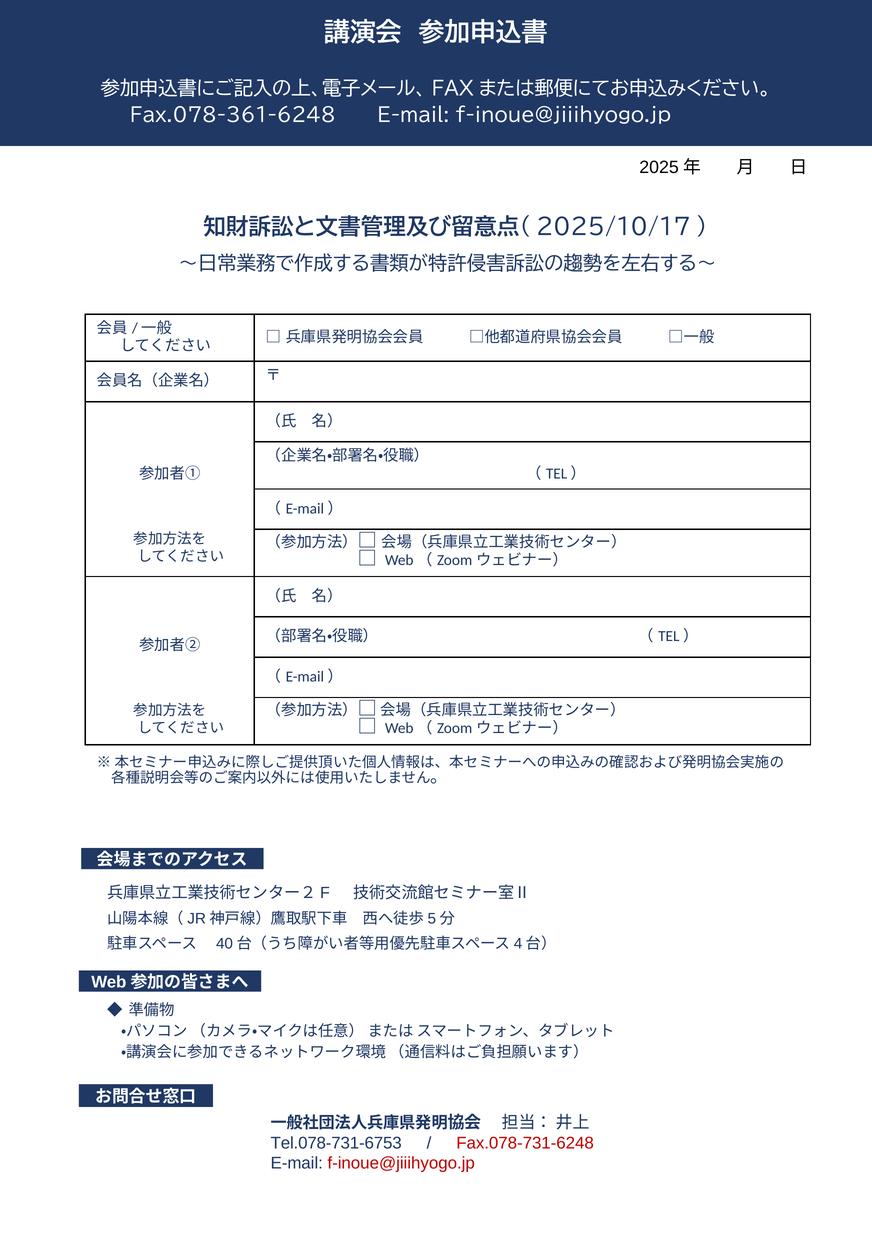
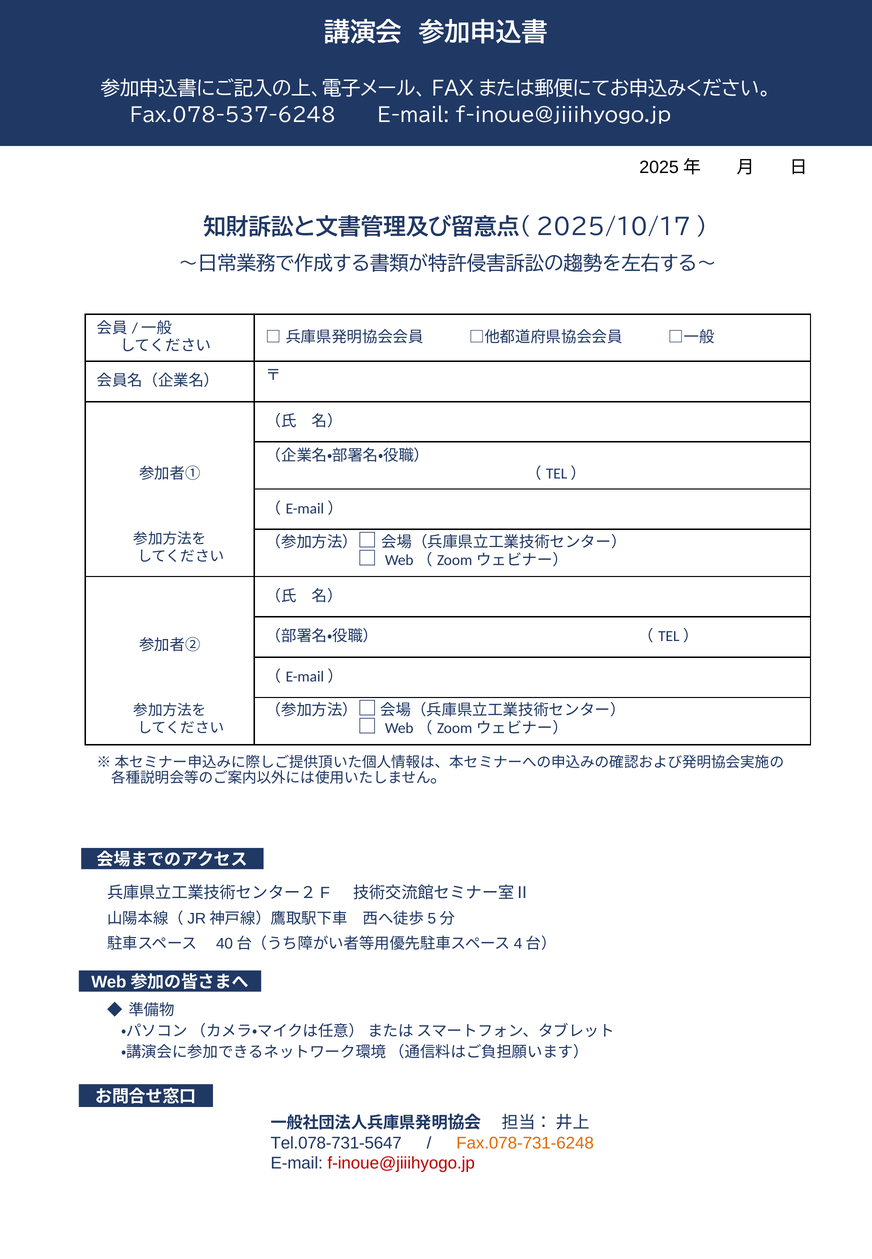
Fax.078-361-6248: Fax.078-361-6248 -> Fax.078-537-6248 (233, 115)
Tel.078-731-6753: Tel.078-731-6753 -> Tel.078-731-5647 (336, 1143)
Fax.078-731-6248 colour: red -> orange (525, 1143)
